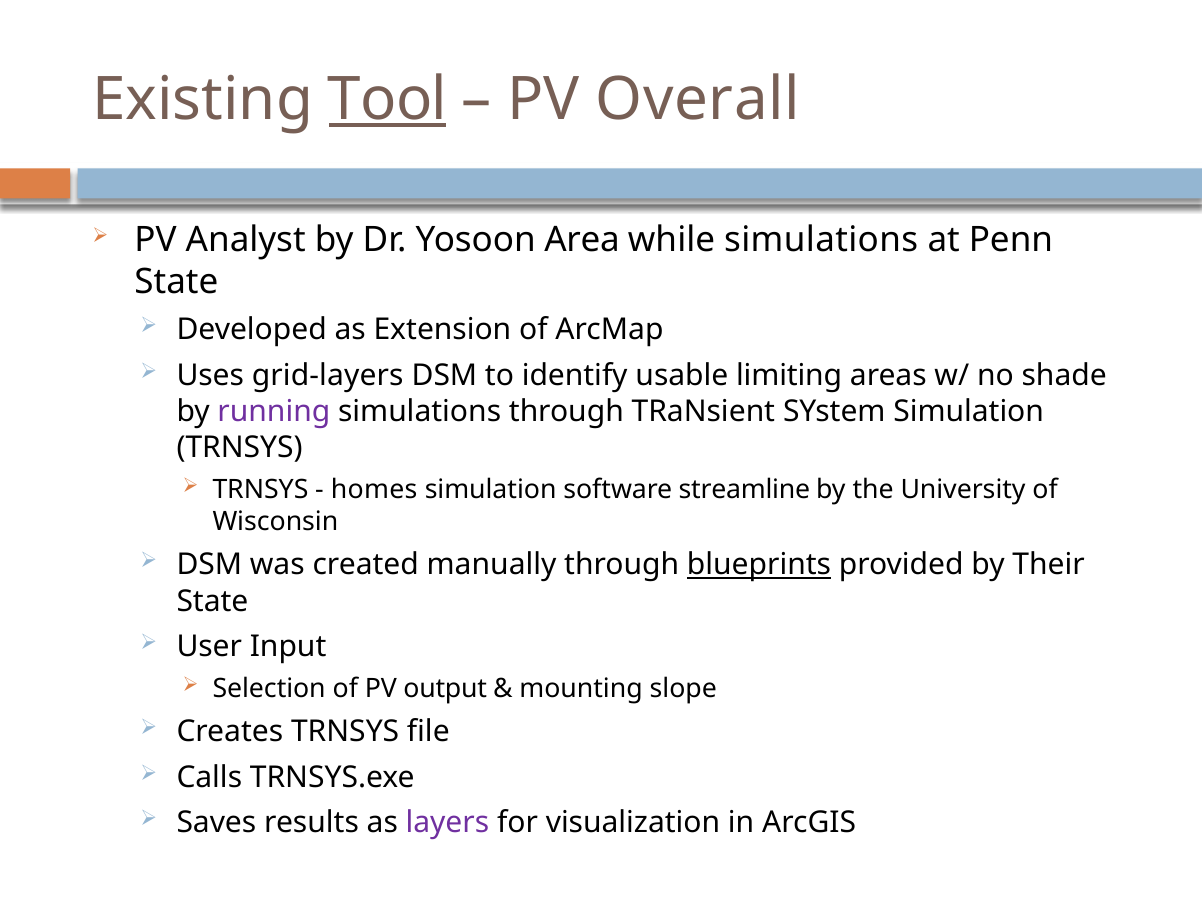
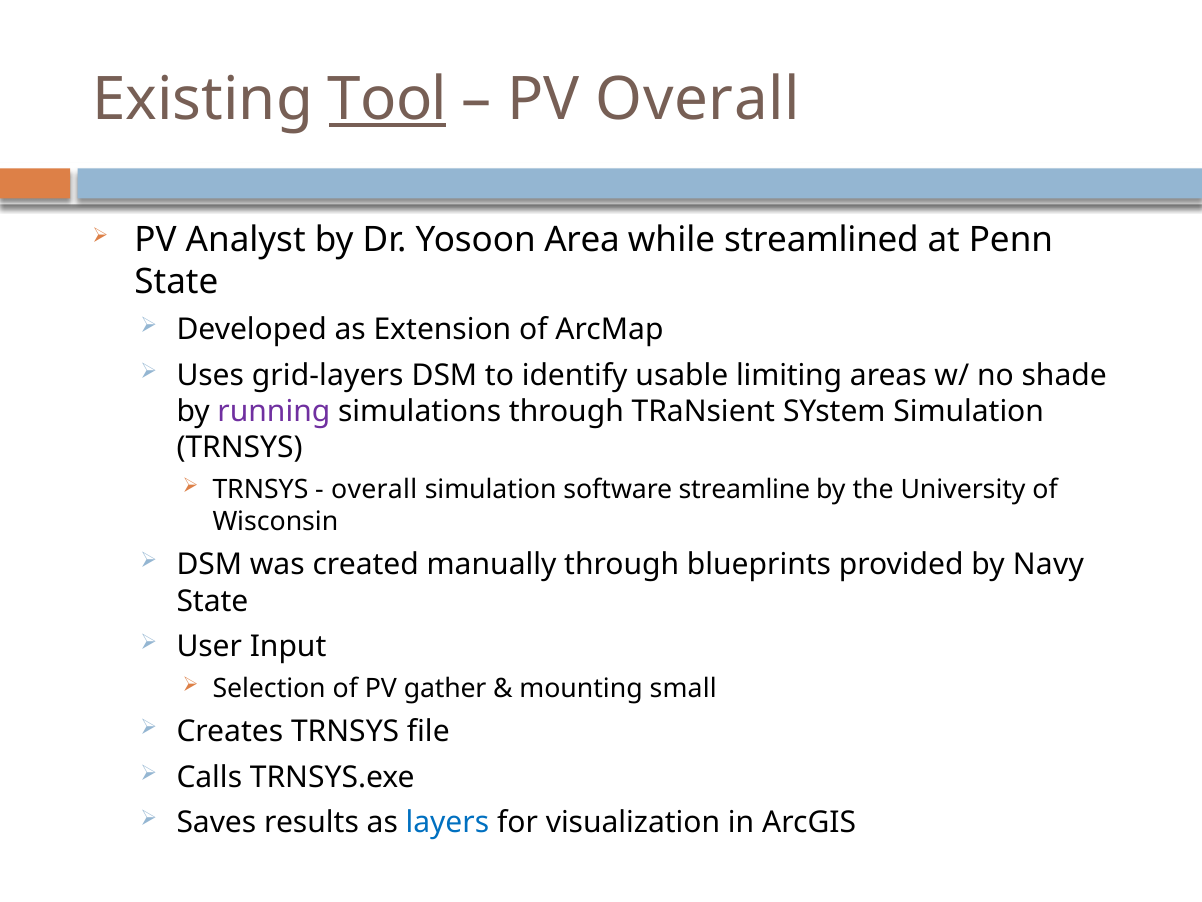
while simulations: simulations -> streamlined (821, 240)
homes: homes -> overall (374, 489)
blueprints underline: present -> none (759, 565)
Their: Their -> Navy (1048, 565)
output: output -> gather (445, 688)
slope: slope -> small (683, 688)
layers colour: purple -> blue (447, 822)
